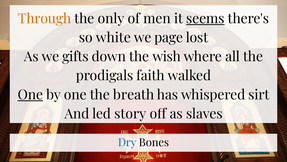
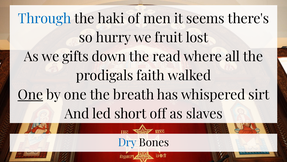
Through colour: orange -> blue (45, 19)
only: only -> haki (111, 19)
seems underline: present -> none (205, 19)
white: white -> hurry (113, 38)
page: page -> fruit (169, 38)
wish: wish -> read (167, 57)
story: story -> short (130, 114)
